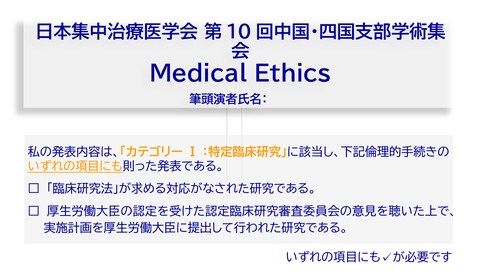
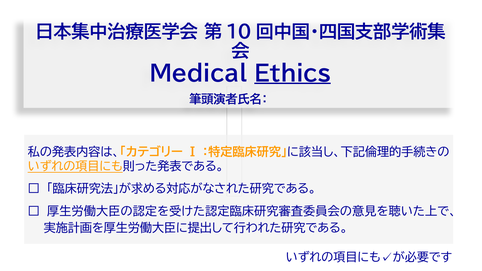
Ethics underline: none -> present (293, 74)
